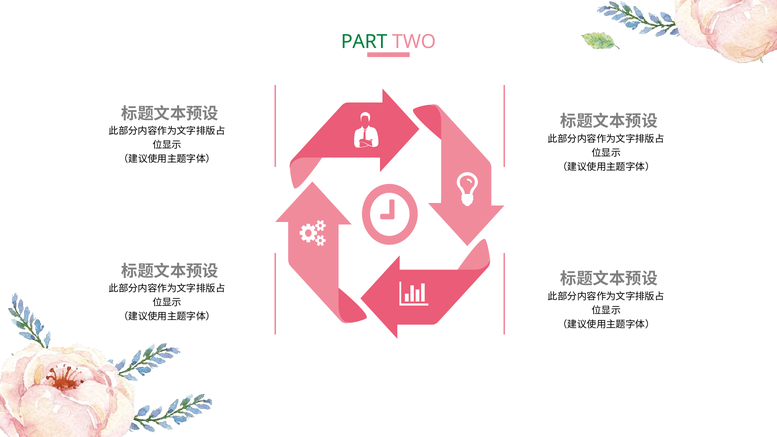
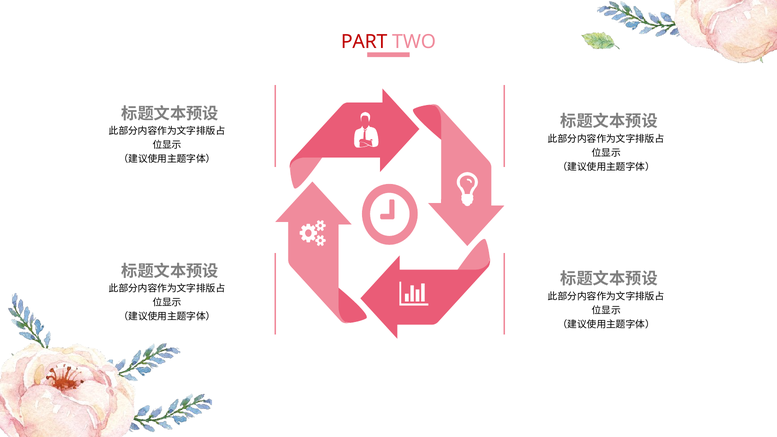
PART colour: green -> red (364, 42)
